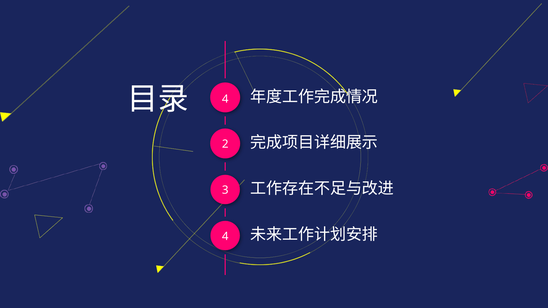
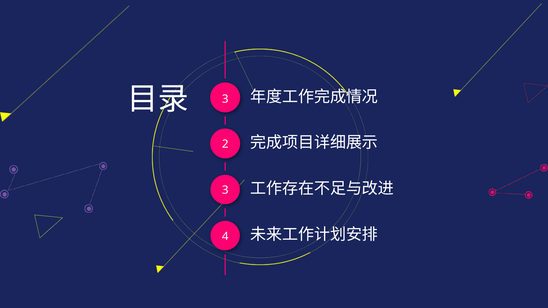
4: 4 -> 3 (225, 99)
